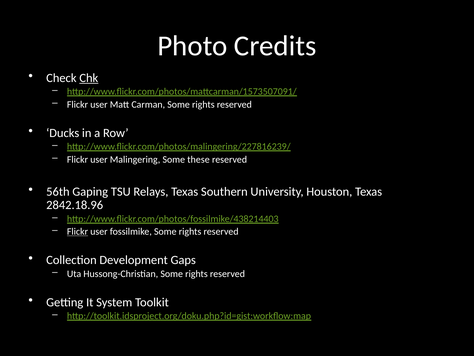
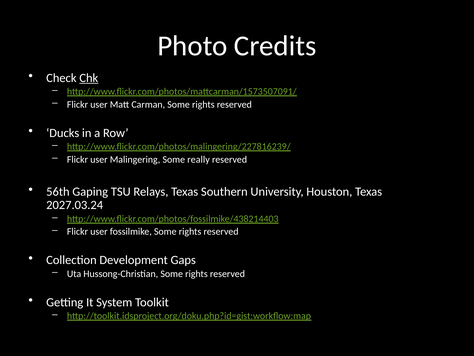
these: these -> really (199, 159)
2842.18.96: 2842.18.96 -> 2027.03.24 (75, 205)
Flickr underline: present -> none (78, 231)
